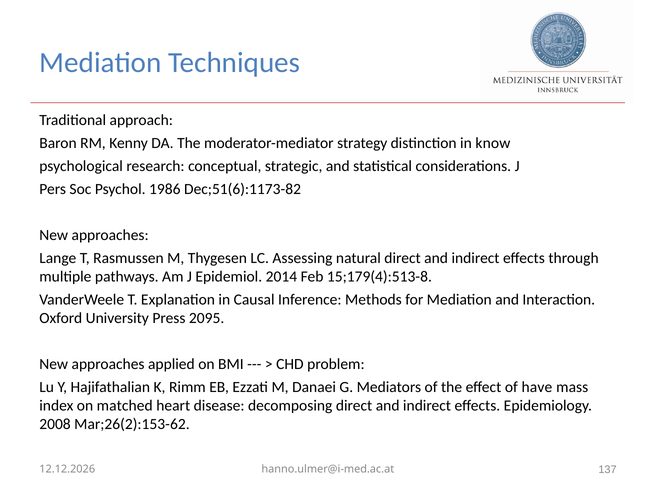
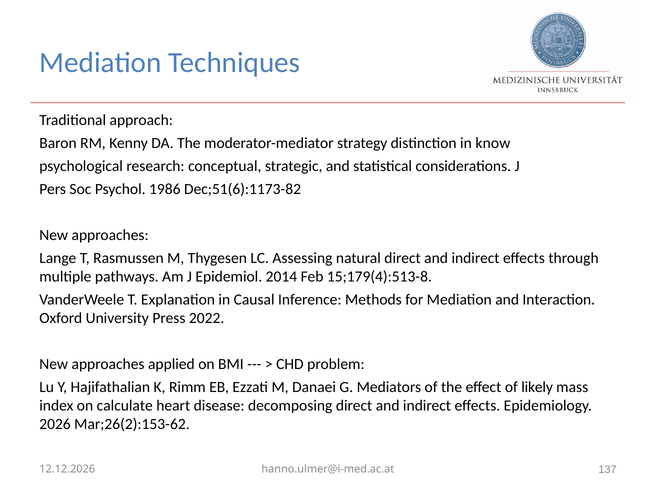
2095: 2095 -> 2022 (207, 318)
have: have -> likely (537, 387)
matched: matched -> calculate (125, 406)
2008: 2008 -> 2026 (55, 424)
